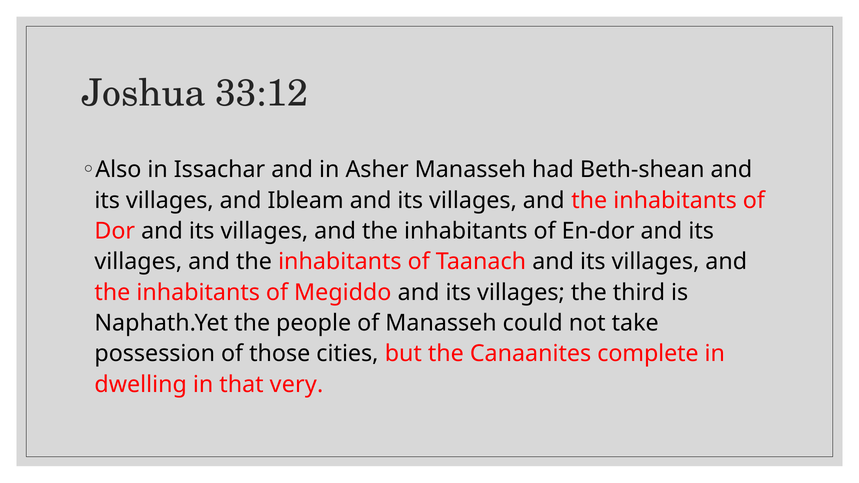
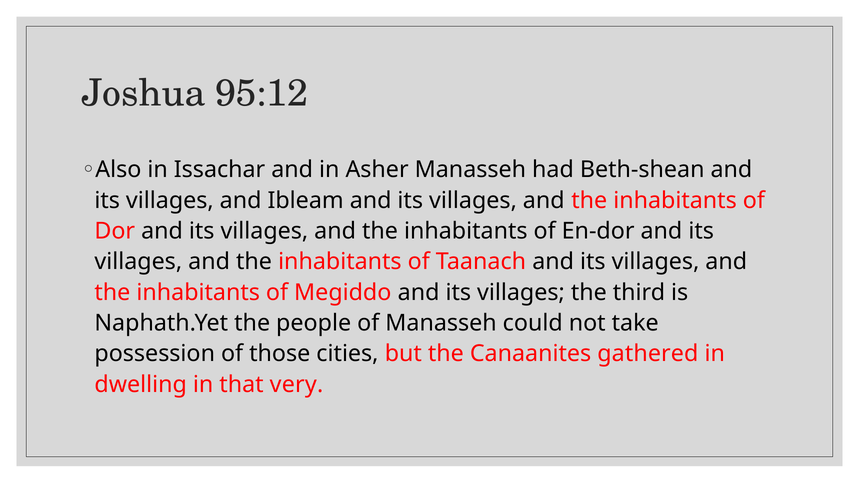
33:12: 33:12 -> 95:12 (262, 93)
complete: complete -> gathered (648, 354)
